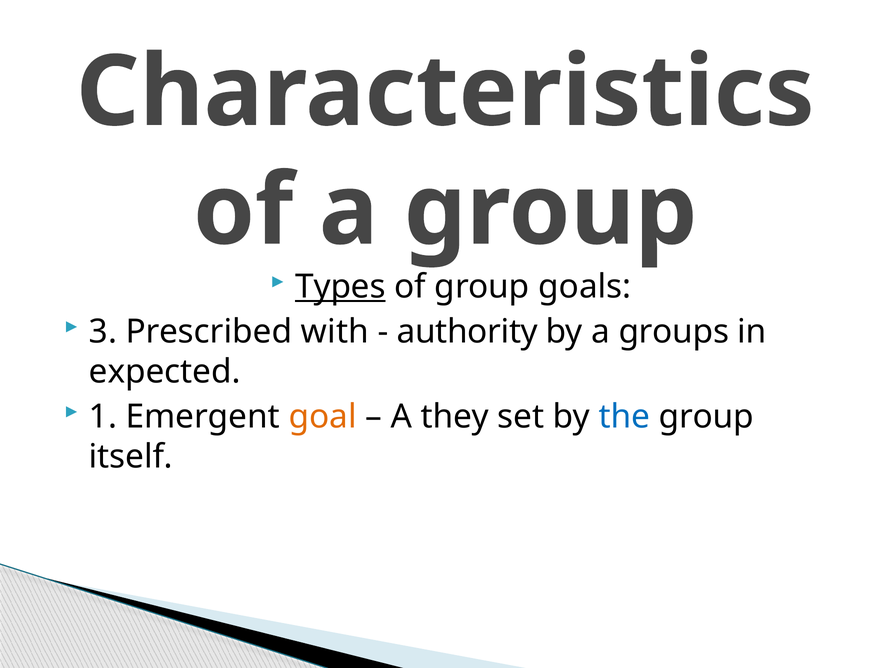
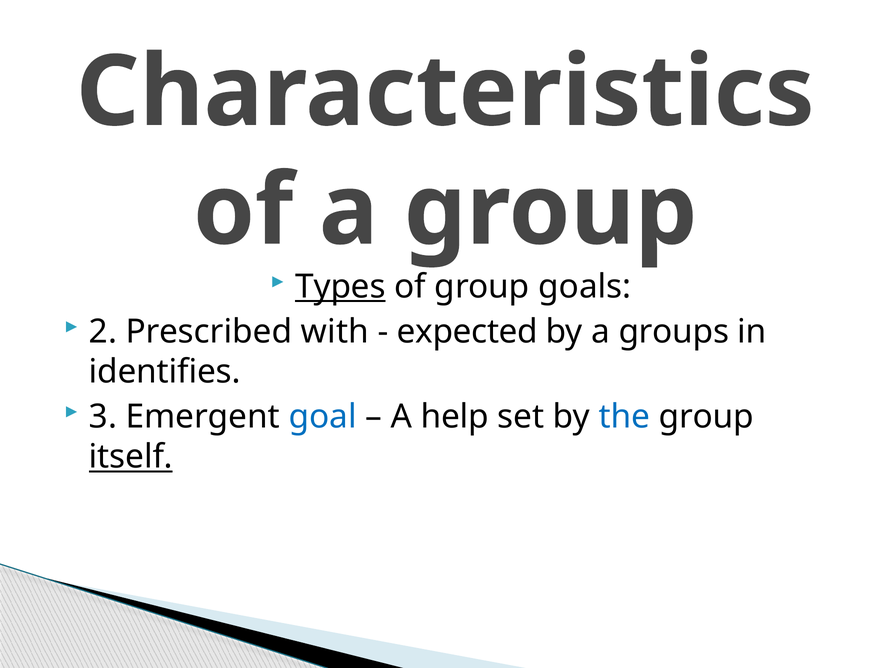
3: 3 -> 2 (103, 332)
authority: authority -> expected (467, 332)
expected: expected -> identifies (165, 372)
1: 1 -> 3 (103, 417)
goal colour: orange -> blue (323, 417)
they: they -> help (455, 417)
itself underline: none -> present (131, 457)
